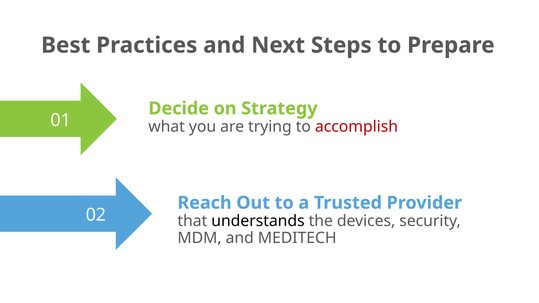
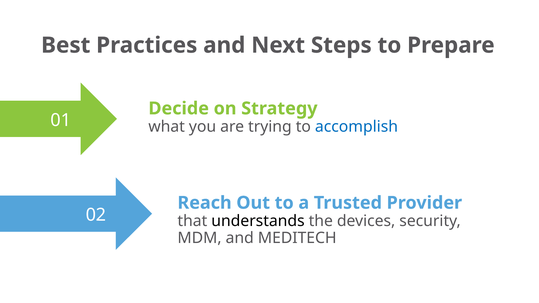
accomplish colour: red -> blue (356, 127)
